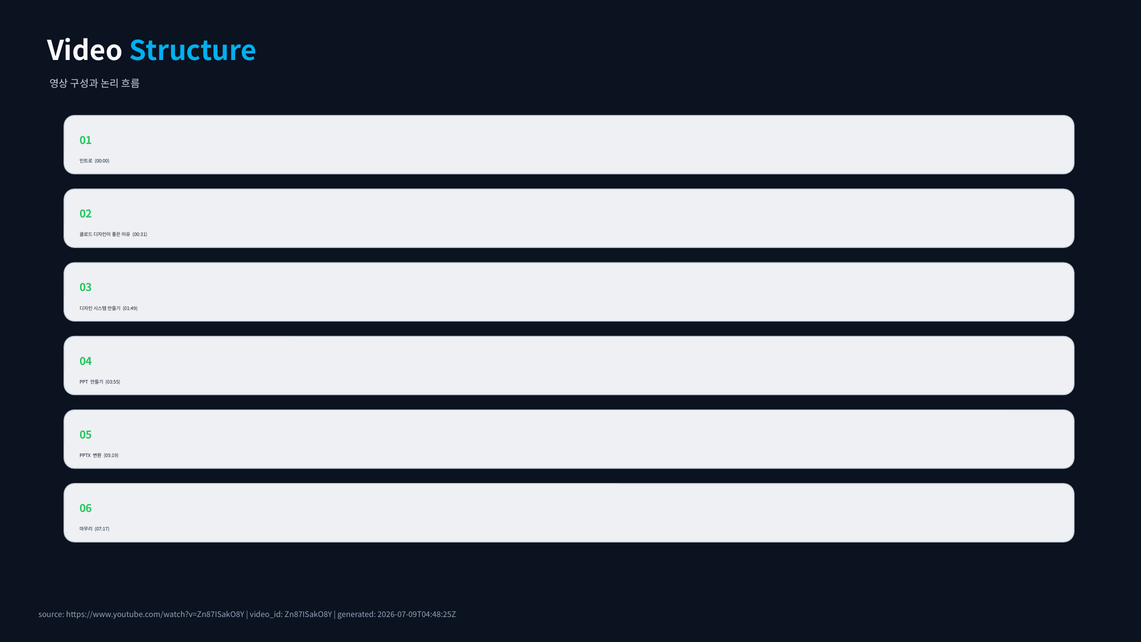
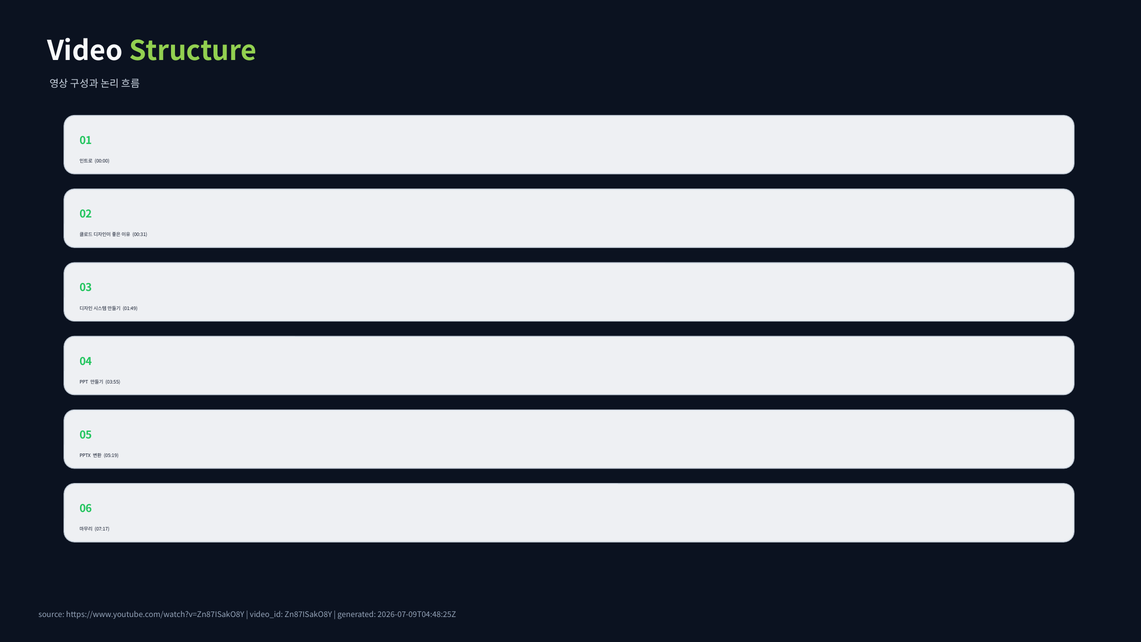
Structure colour: light blue -> light green (193, 51)
